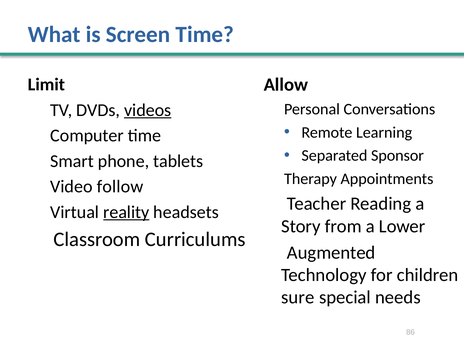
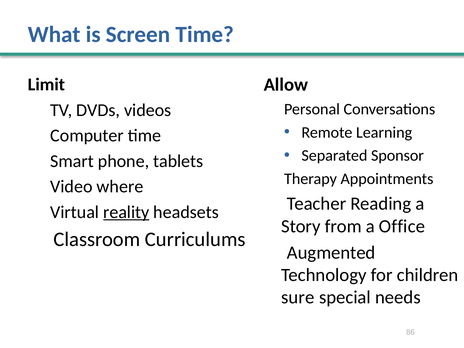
videos underline: present -> none (148, 110)
follow: follow -> where (120, 187)
Lower: Lower -> Office (402, 226)
